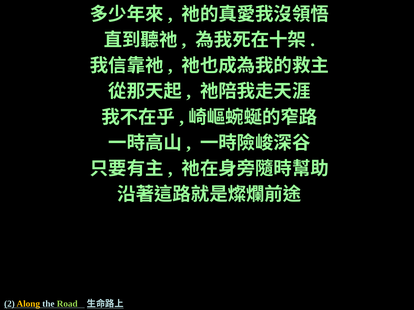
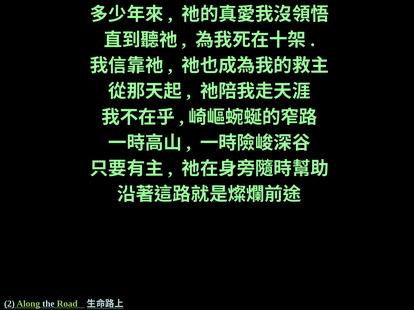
Along colour: yellow -> light green (28, 304)
